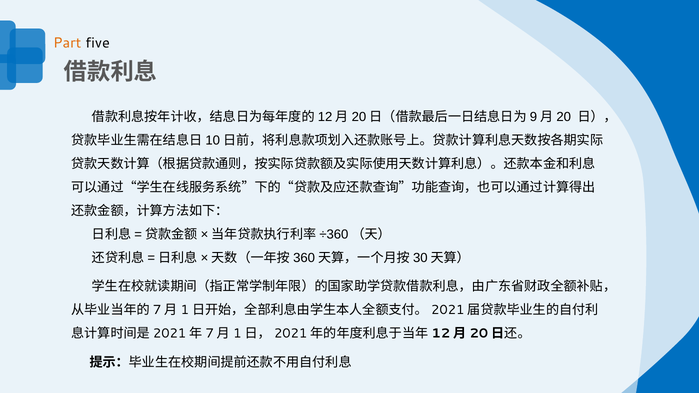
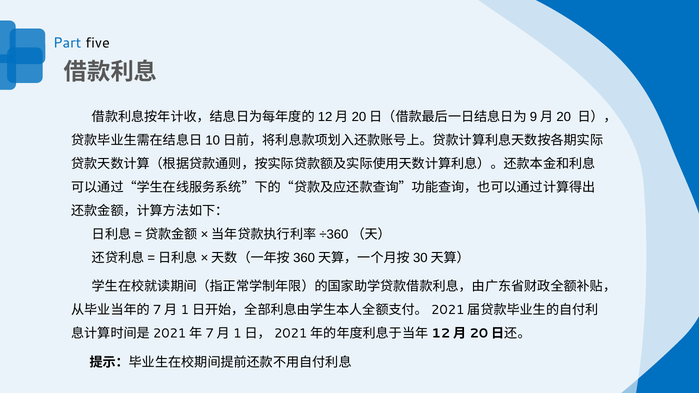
Part colour: orange -> blue (67, 43)
